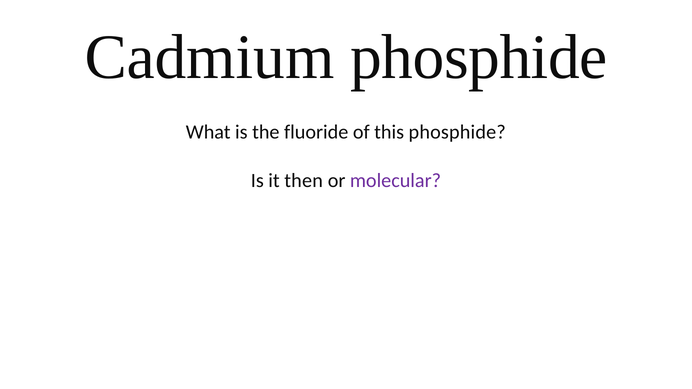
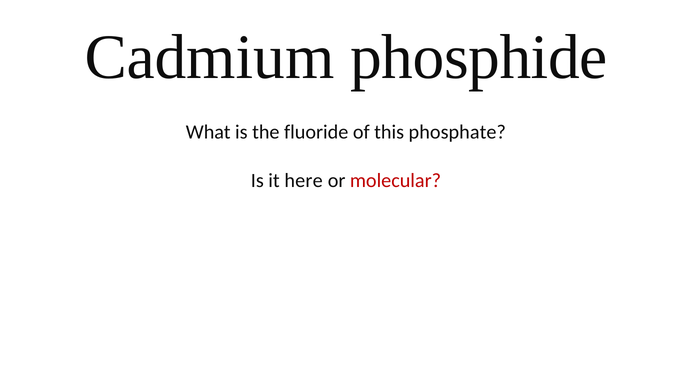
this phosphide: phosphide -> phosphate (457, 132)
then: then -> here (304, 181)
molecular colour: purple -> red (395, 181)
